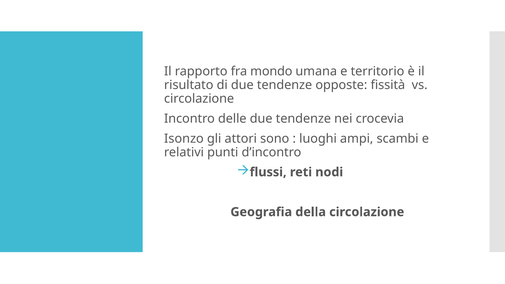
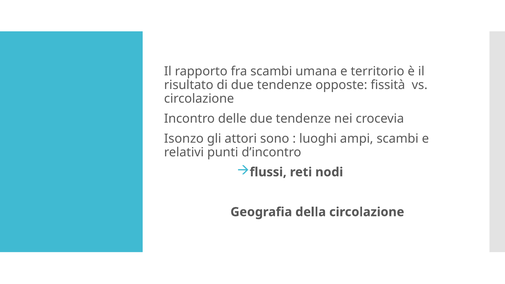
fra mondo: mondo -> scambi (271, 71)
